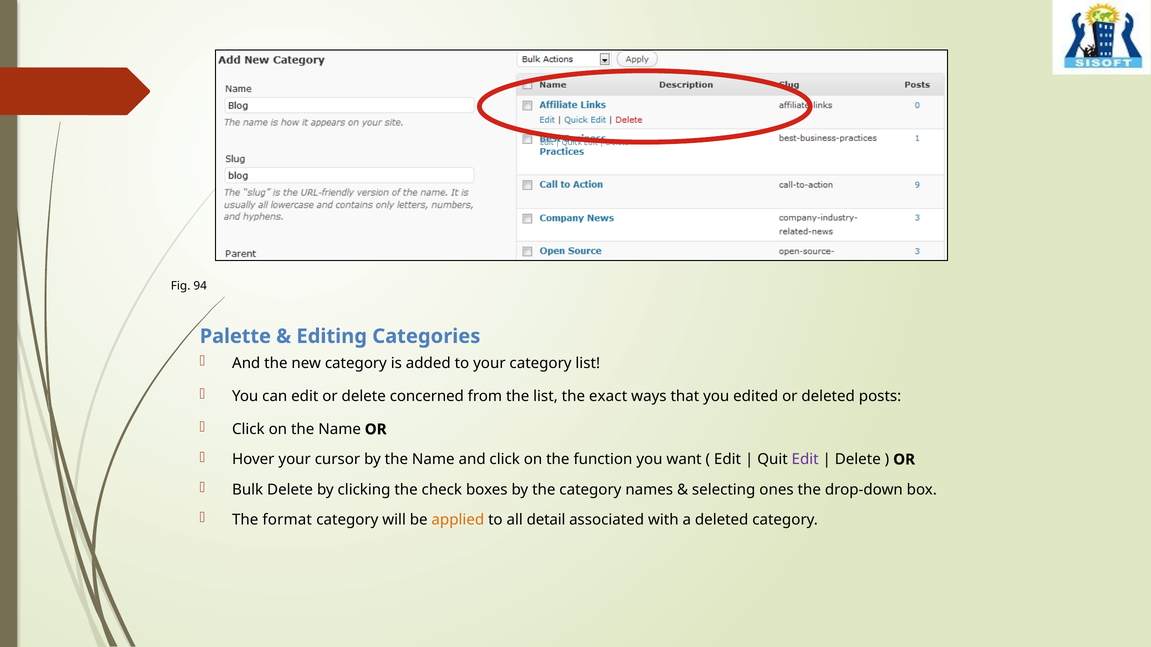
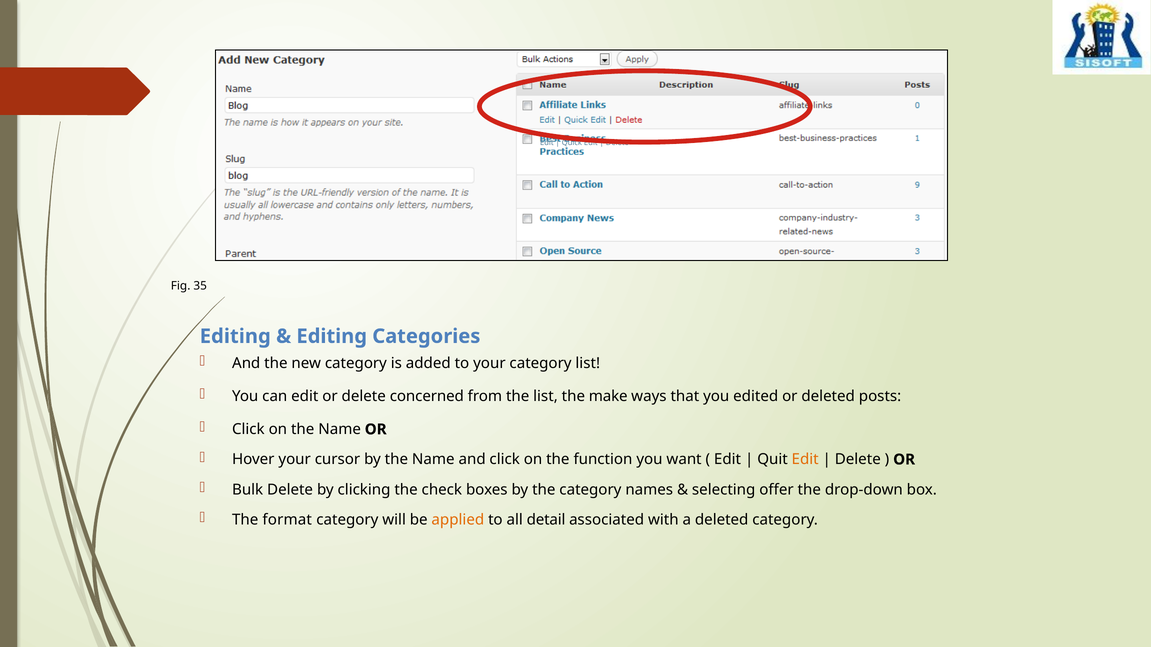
94: 94 -> 35 (200, 286)
Palette: Palette -> Editing (235, 337)
exact: exact -> make (608, 396)
Edit colour: purple -> orange (805, 460)
ones: ones -> offer (777, 490)
